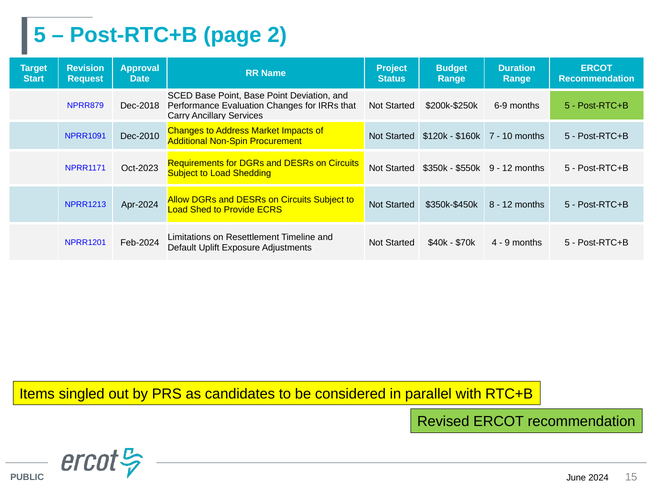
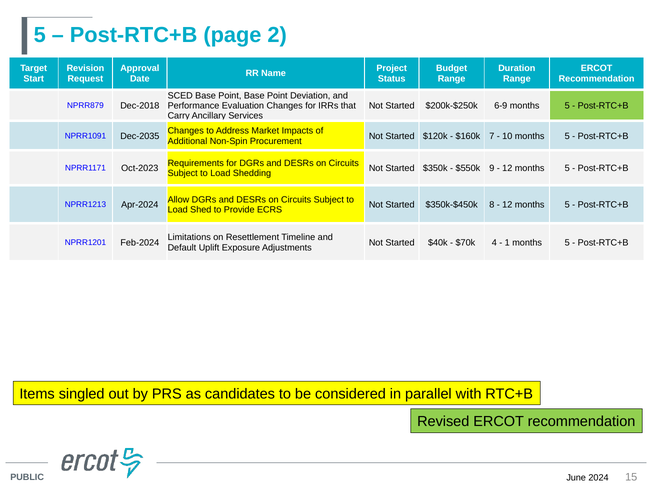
Dec-2010: Dec-2010 -> Dec-2035 (140, 136)
9: 9 -> 1 (507, 242)
